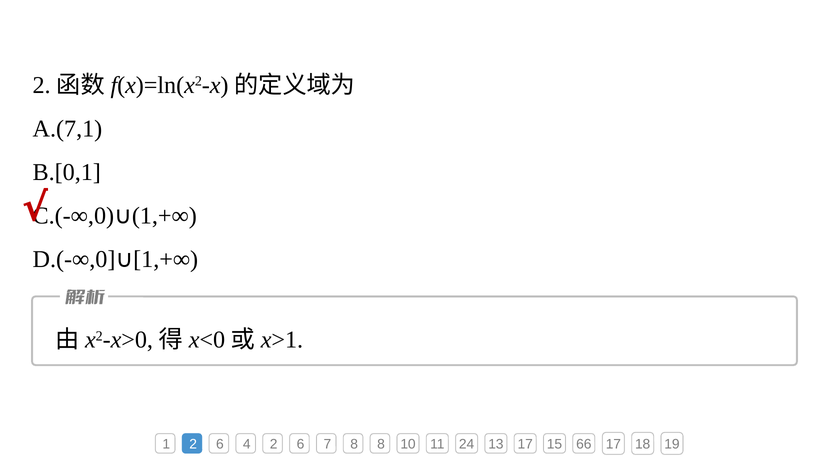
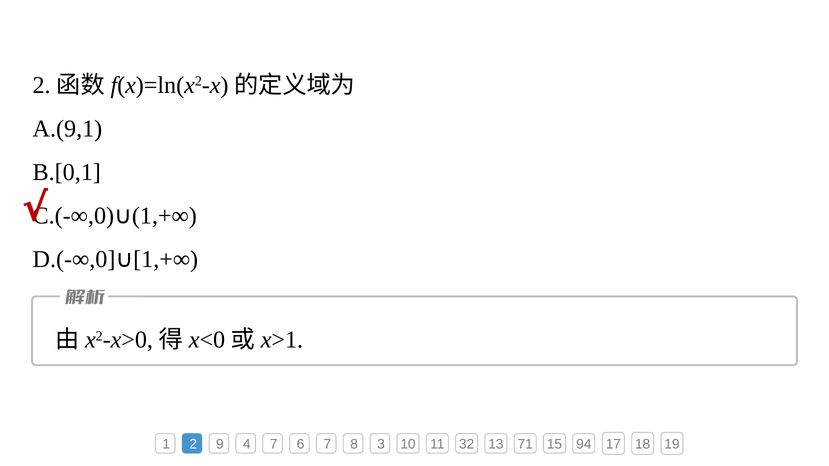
A.(7,1: A.(7,1 -> A.(9,1 (67, 129)
1 2 6: 6 -> 9 (220, 445)
4 2: 2 -> 7 (274, 445)
8 8: 8 -> 3 (381, 445)
24: 24 -> 32 (467, 445)
13 17: 17 -> 71 (525, 445)
66: 66 -> 94 (584, 445)
